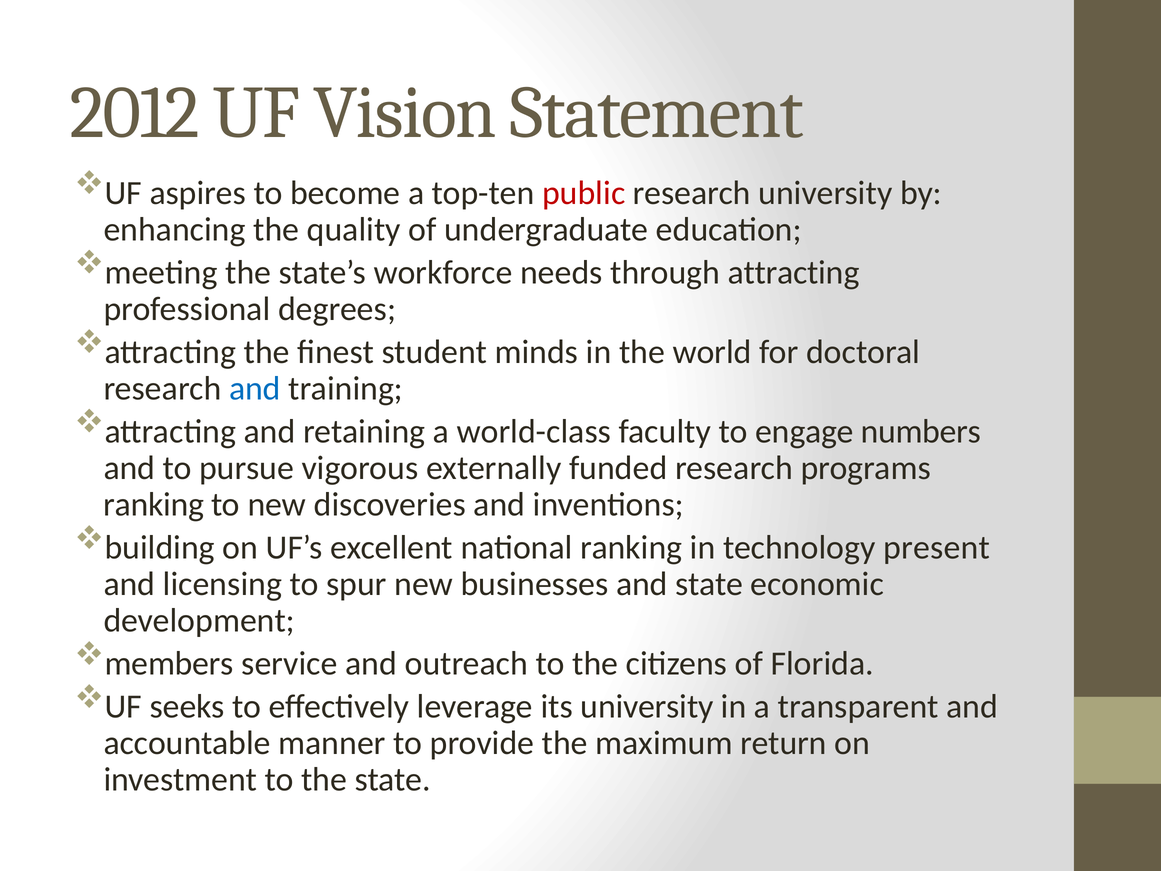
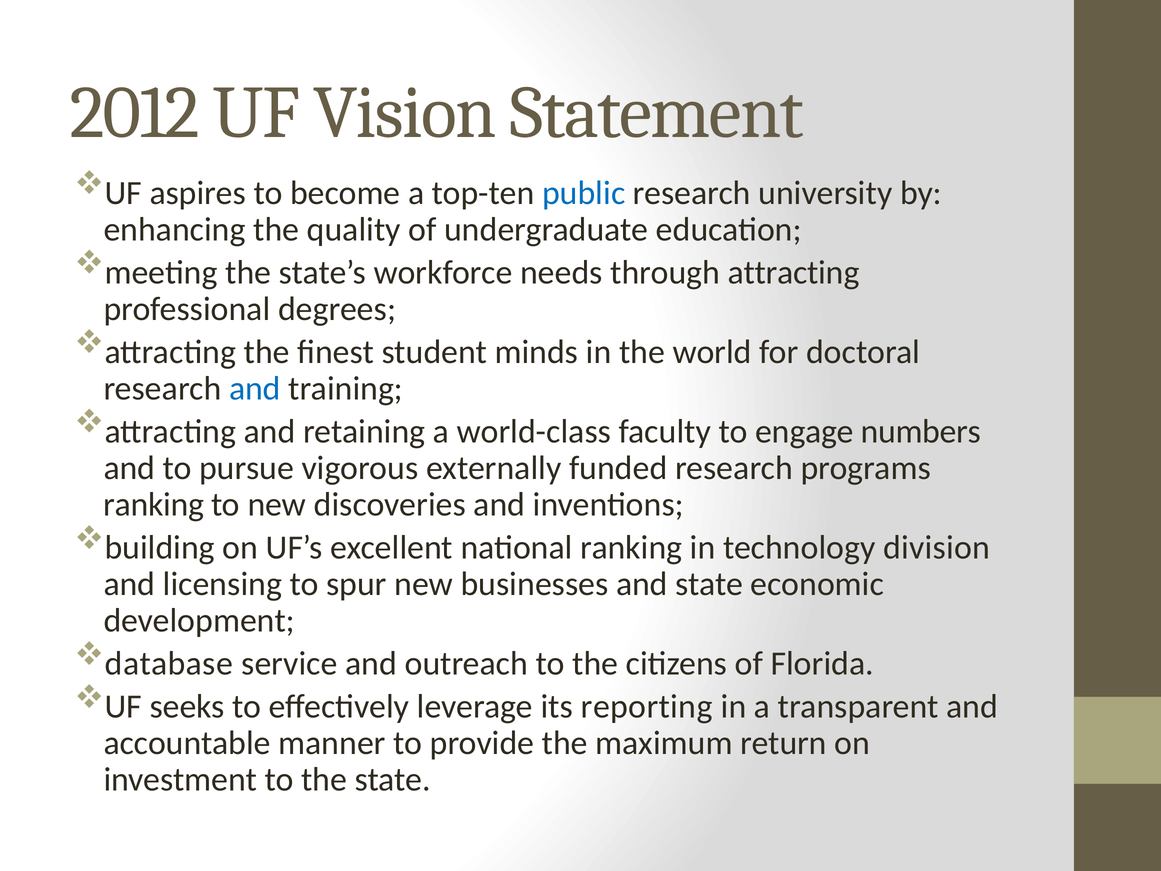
public colour: red -> blue (584, 193)
present: present -> division (937, 547)
members: members -> database (169, 664)
its university: university -> reporting (647, 706)
